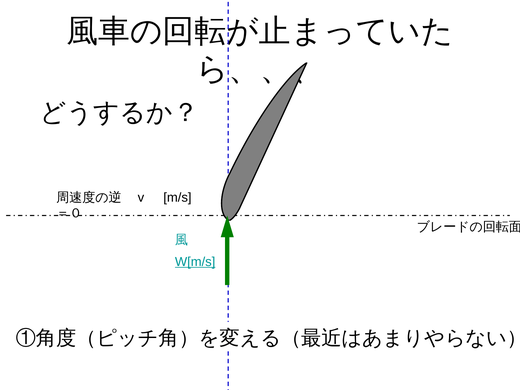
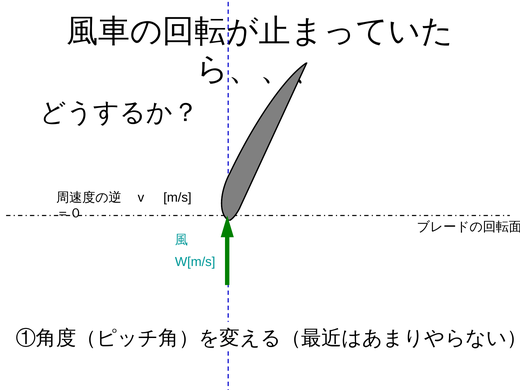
W[m/s underline: present -> none (195, 262)
